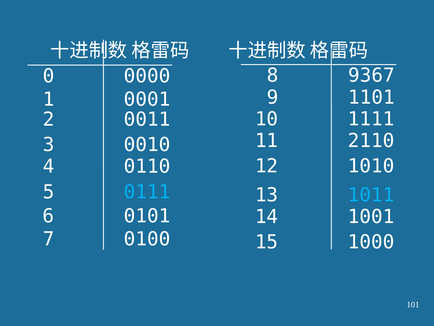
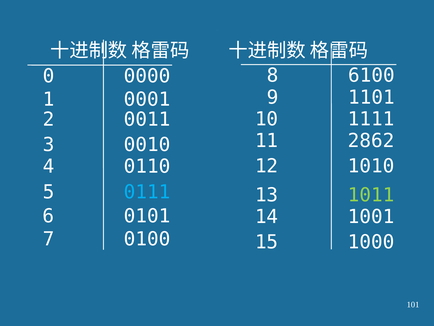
9367: 9367 -> 6100 (371, 75)
2110: 2110 -> 2862 (371, 141)
1011 colour: light blue -> light green (371, 195)
